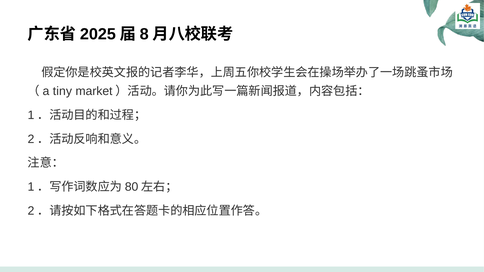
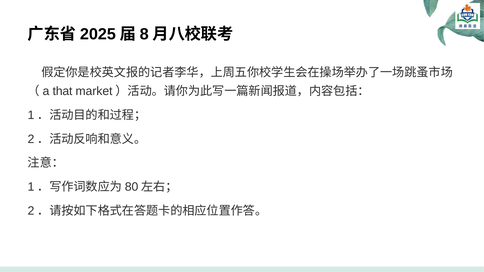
tiny: tiny -> that (63, 91)
